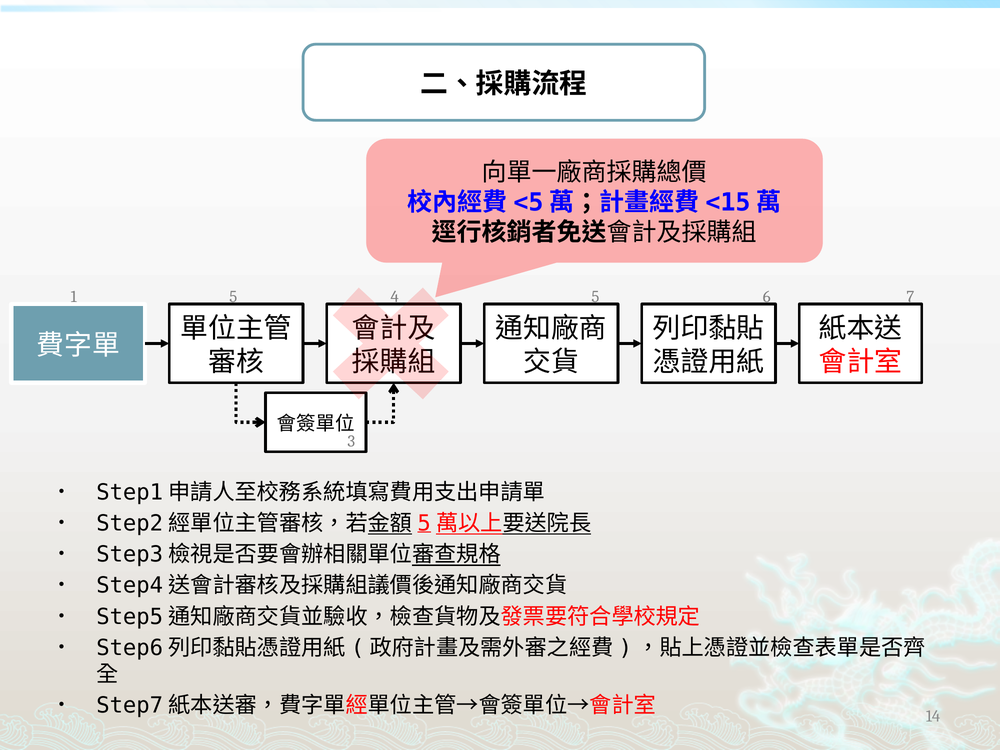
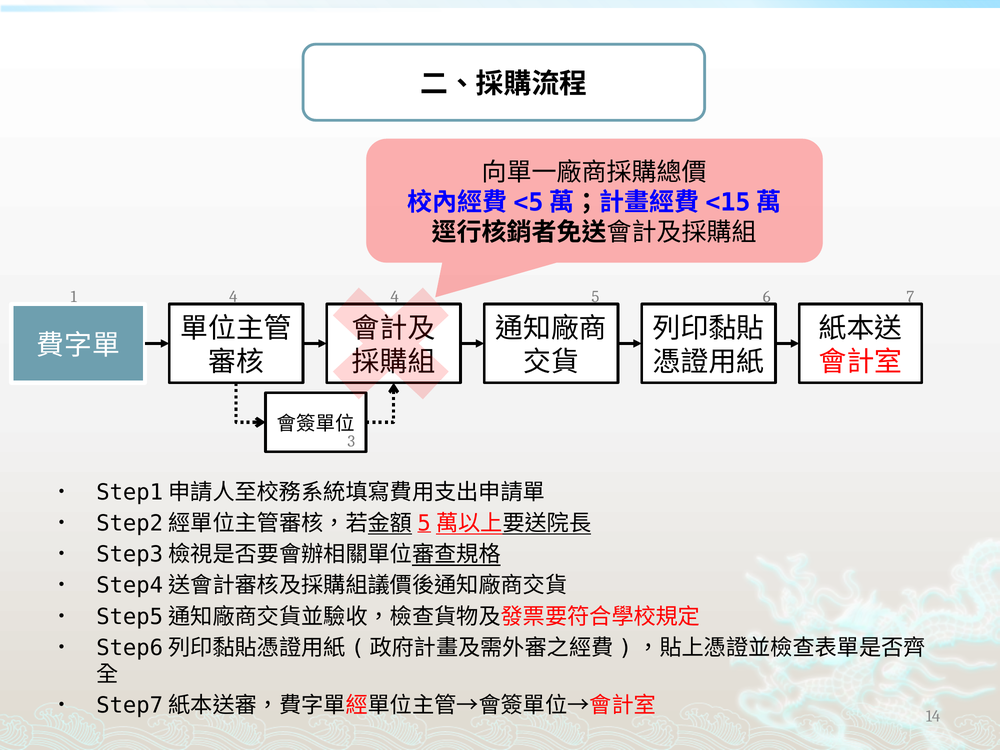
1 5: 5 -> 4 (233, 297)
